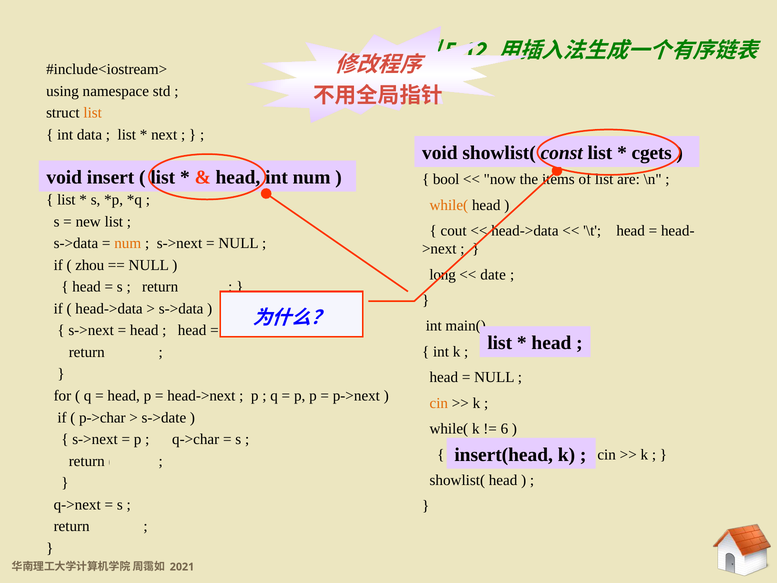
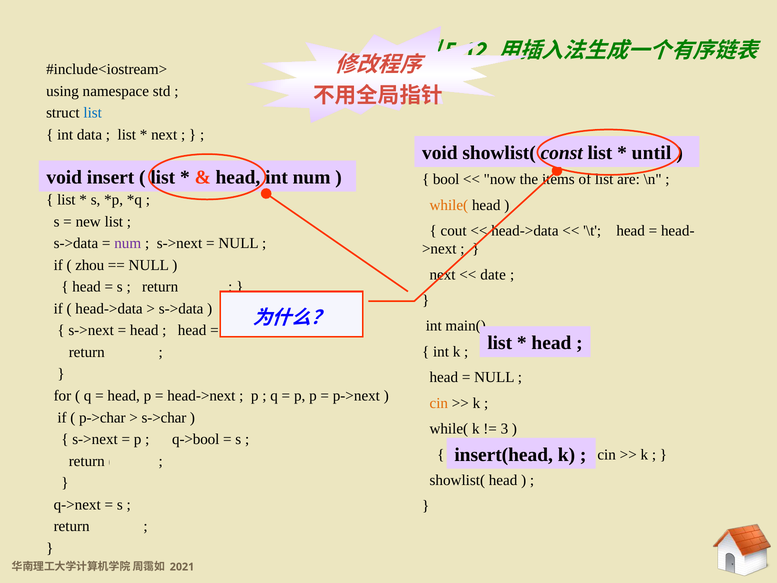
list colour: orange -> blue (93, 113)
cgets: cgets -> until (651, 153)
num colour: orange -> purple (128, 243)
long: long -> next (443, 274)
s->date: s->date -> s->char (164, 417)
6: 6 -> 3 (504, 429)
q->char: q->char -> q->bool (196, 439)
